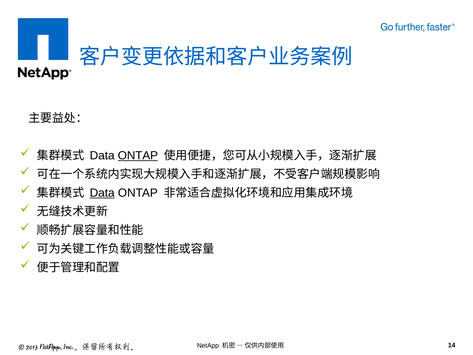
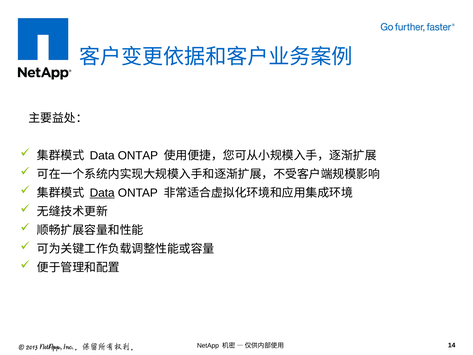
ONTAP underline: present -> none (138, 156)
